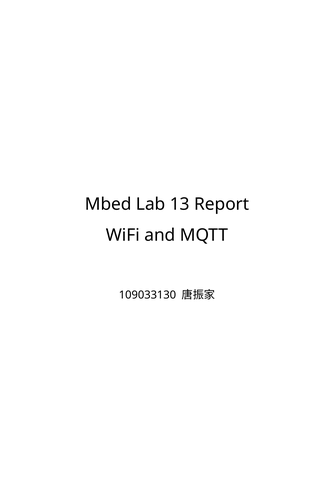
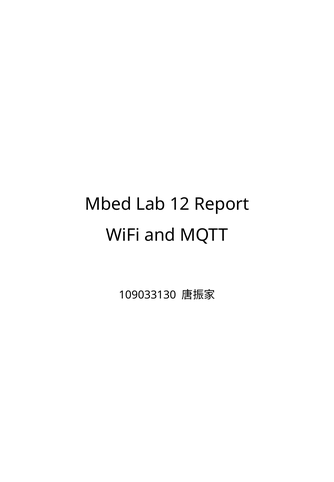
13: 13 -> 12 (180, 204)
